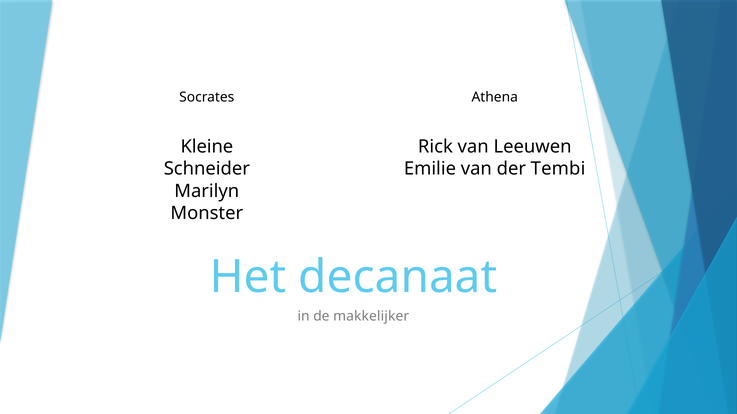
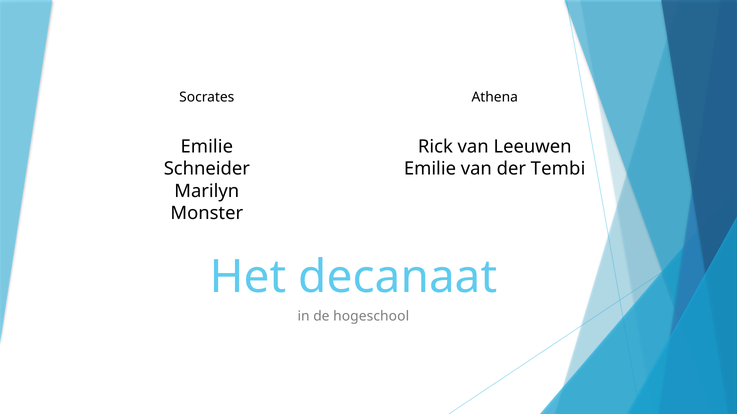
Kleine: Kleine -> Emilie (207, 147)
makkelijker: makkelijker -> hogeschool (371, 317)
